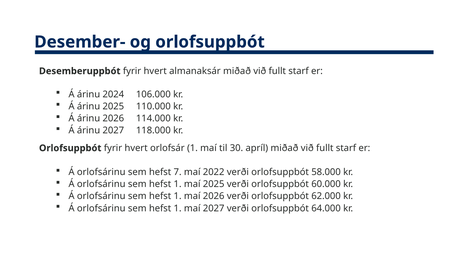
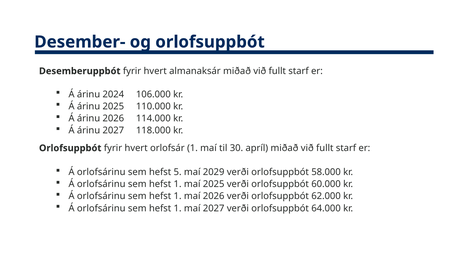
7: 7 -> 5 (178, 172)
2022: 2022 -> 2029 (214, 172)
